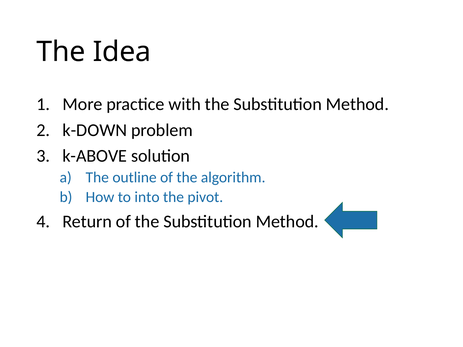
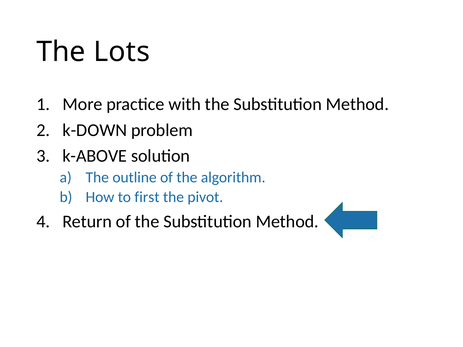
Idea: Idea -> Lots (122, 52)
into: into -> first (147, 197)
